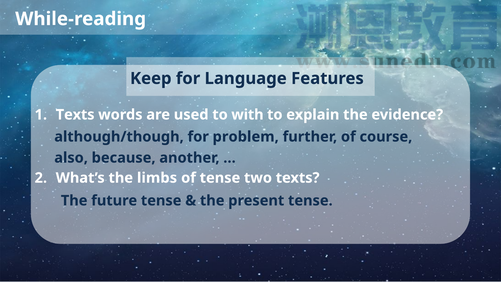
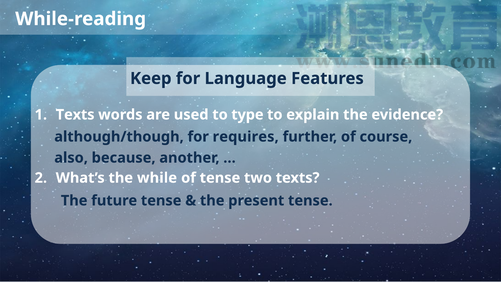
with: with -> type (247, 115)
problem: problem -> requires (246, 137)
limbs: limbs -> while (157, 178)
